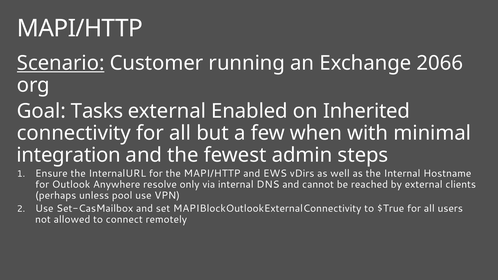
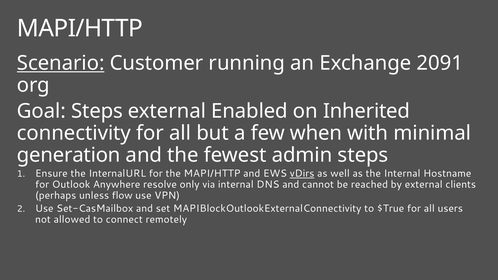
2066: 2066 -> 2091 (440, 63)
Goal Tasks: Tasks -> Steps (97, 111)
integration: integration -> generation (69, 155)
vDirs underline: none -> present (302, 174)
pool: pool -> flow (122, 196)
